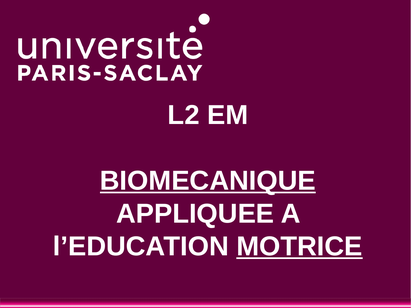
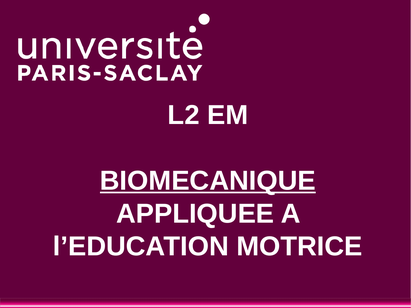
MOTRICE underline: present -> none (299, 247)
